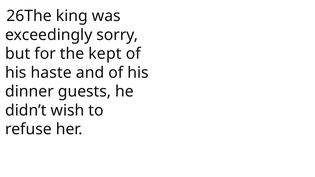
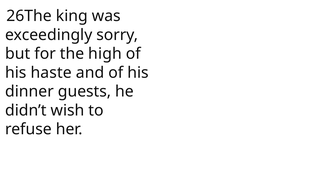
kept: kept -> high (105, 54)
